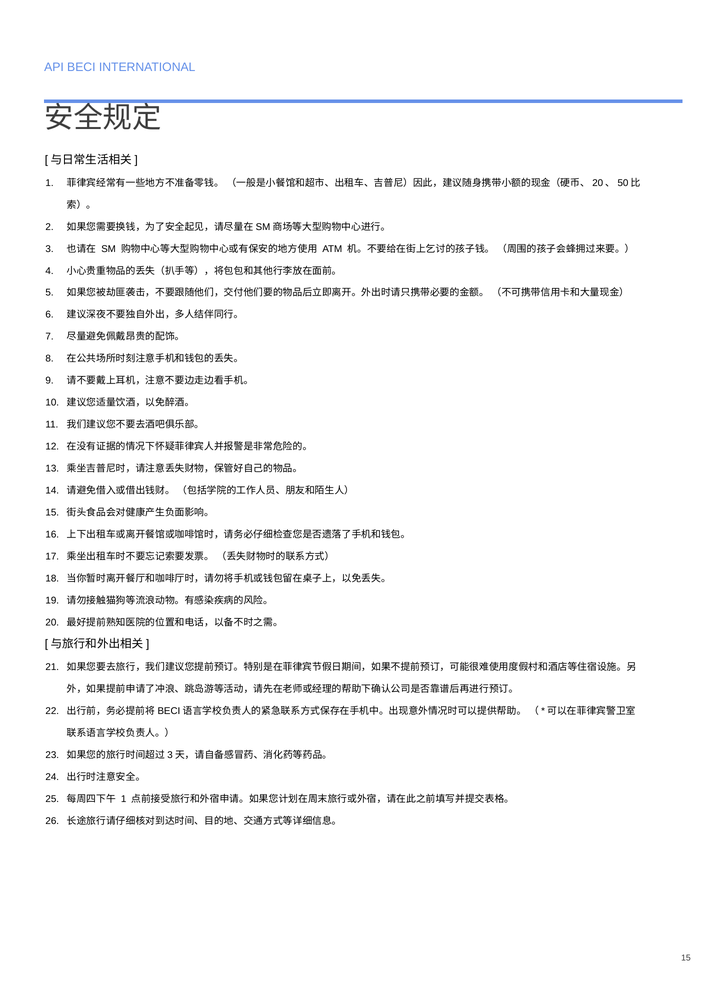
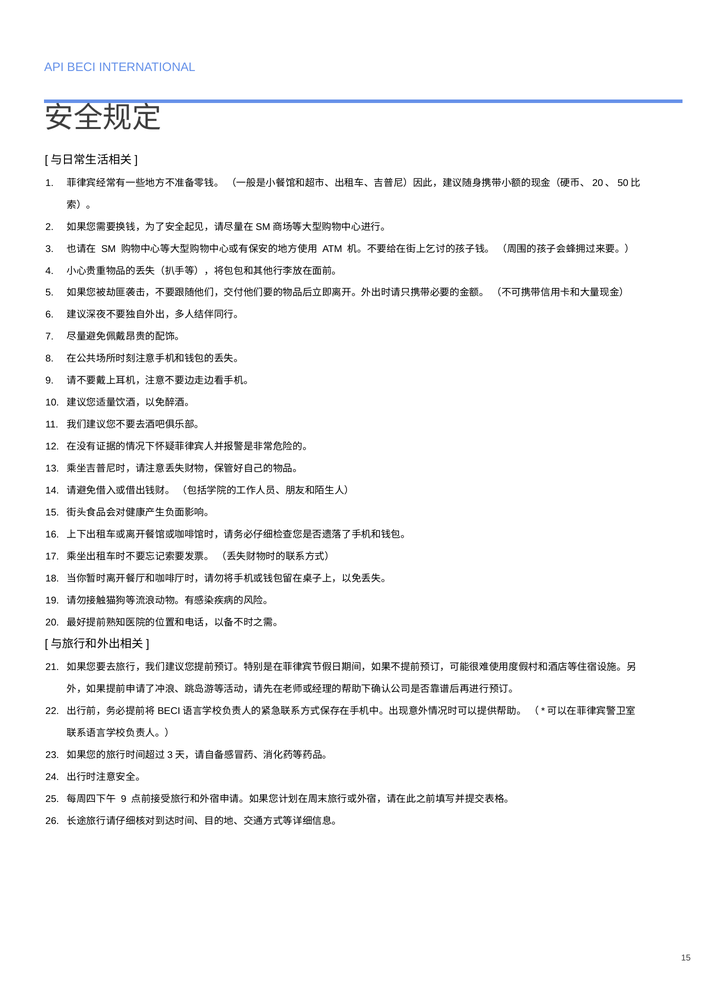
1: 1 -> 9 (124, 799)
